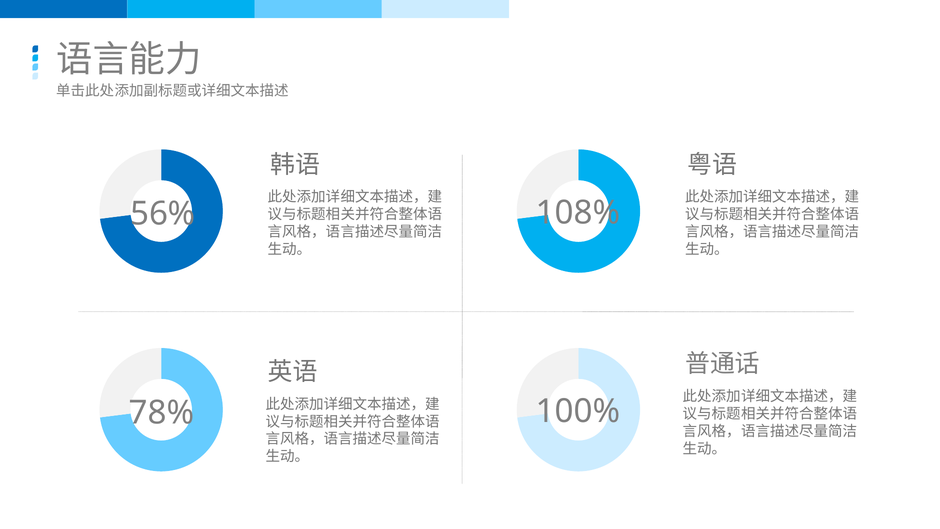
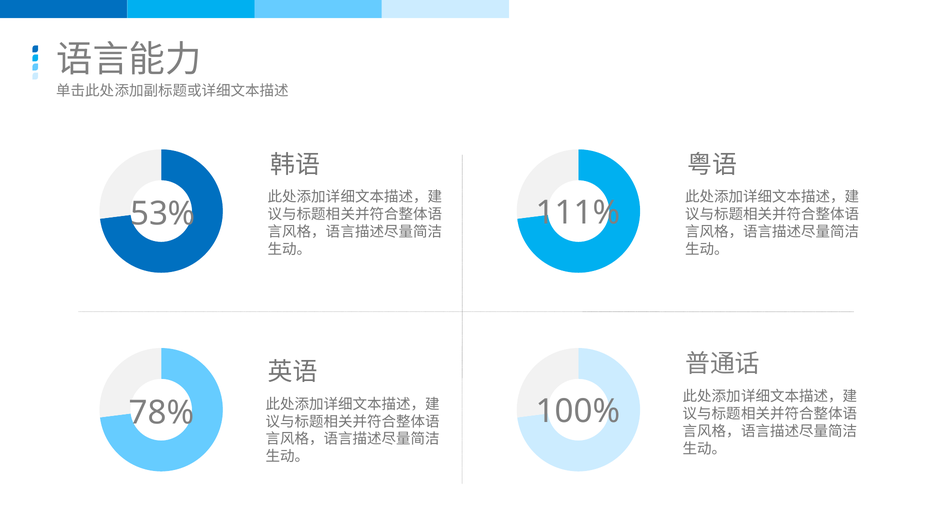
108%: 108% -> 111% (578, 213)
56%: 56% -> 53% (163, 214)
